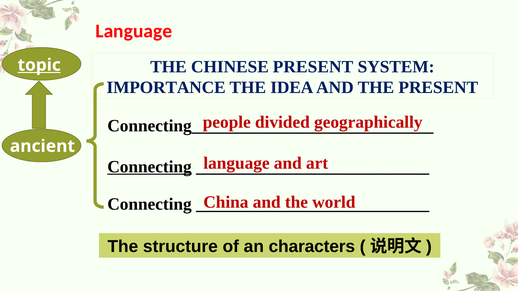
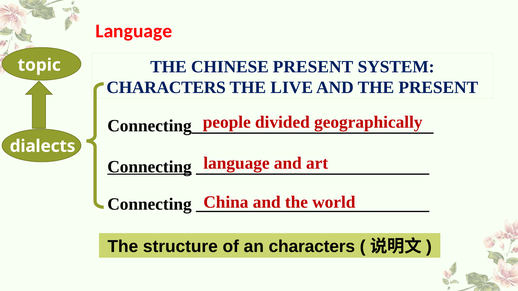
topic underline: present -> none (39, 65)
IMPORTANCE: IMPORTANCE -> CHARACTERS (166, 87)
IDEA: IDEA -> LIVE (292, 87)
ancient: ancient -> dialects (43, 146)
